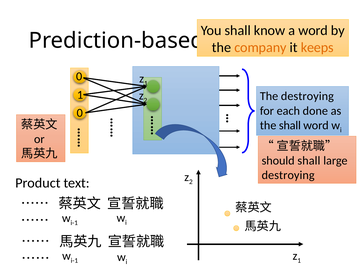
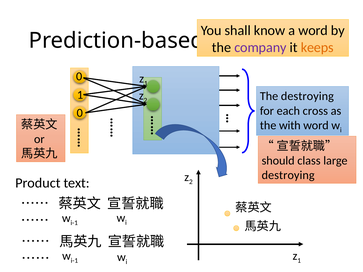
company colour: orange -> purple (260, 47)
done: done -> cross (315, 111)
the shall: shall -> with (290, 125)
should shall: shall -> class (309, 161)
